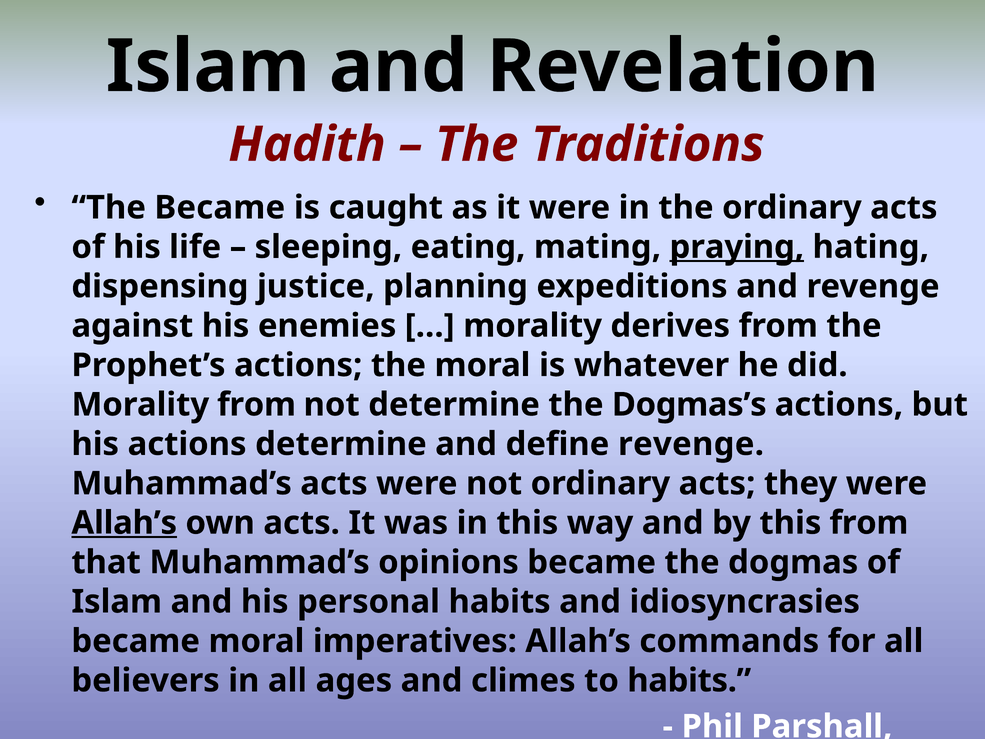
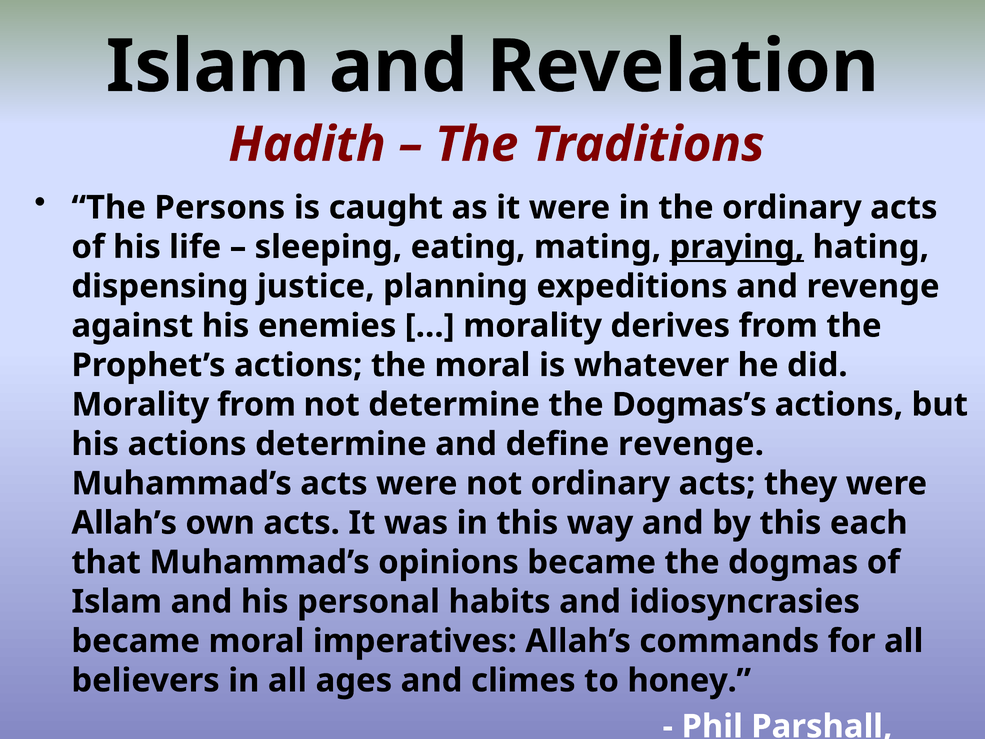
The Became: Became -> Persons (220, 208)
Allah’s underline: present -> none (124, 523)
this from: from -> each (869, 523)
to habits: habits -> honey (689, 680)
